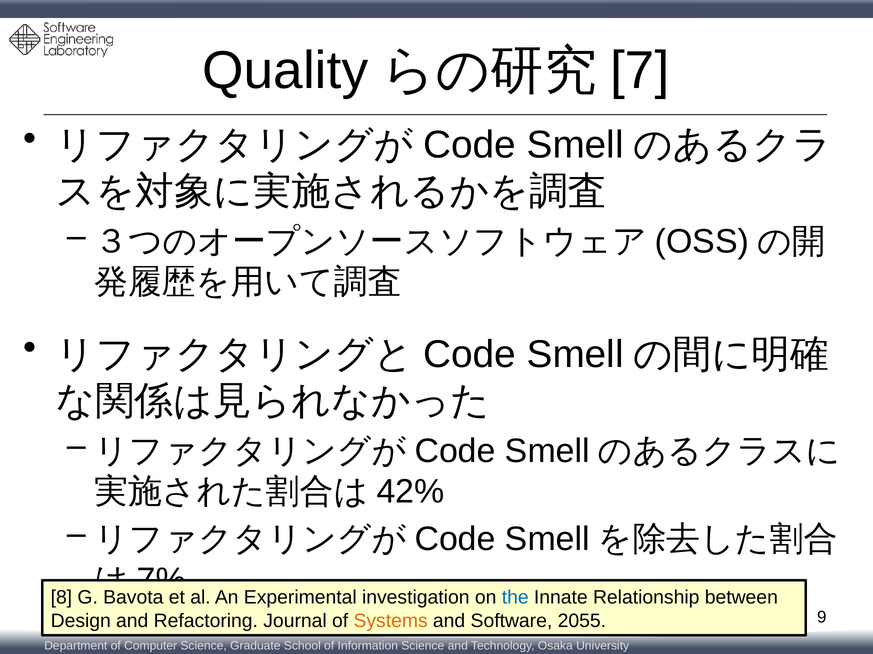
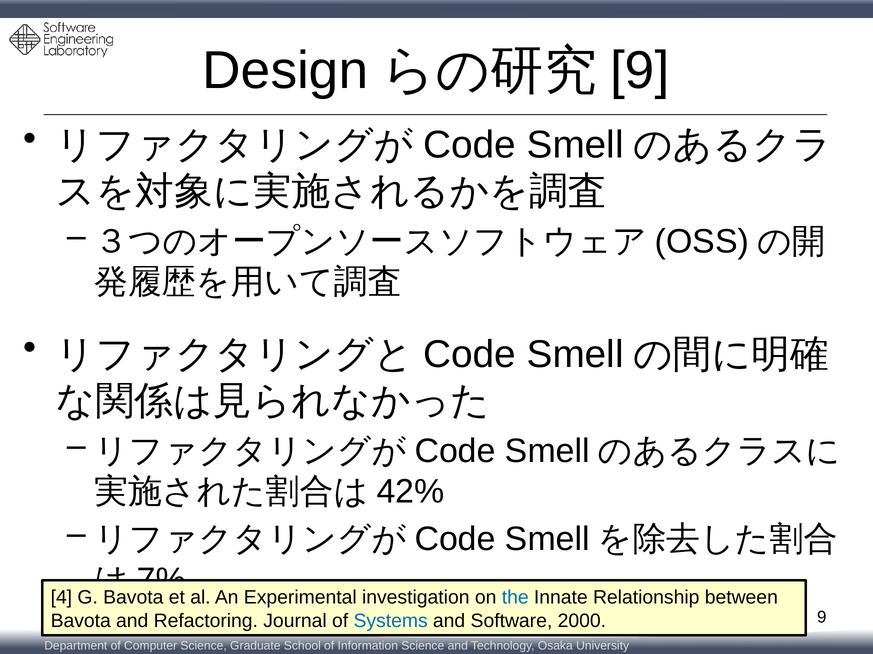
Quality: Quality -> Design (285, 71)
7: 7 -> 9 (640, 71)
8: 8 -> 4 (61, 598)
Design: Design -> Bavota (81, 621)
Systems colour: orange -> blue (391, 621)
2055: 2055 -> 2000 (582, 621)
